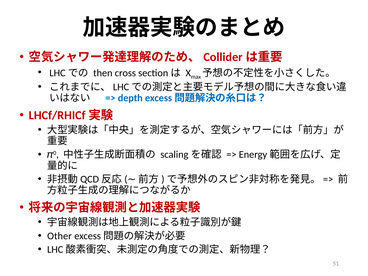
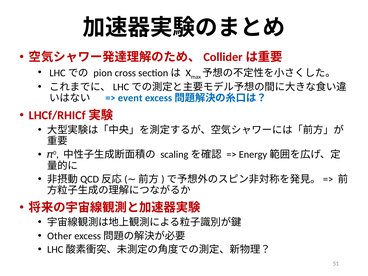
then: then -> pion (103, 73)
depth: depth -> event (130, 98)
